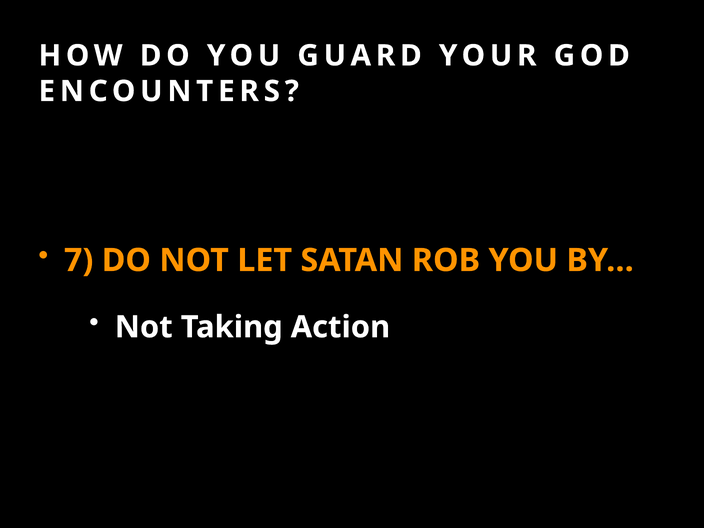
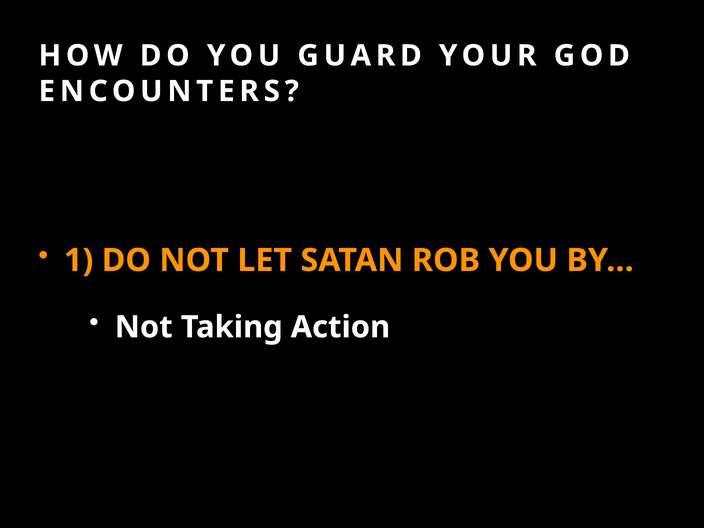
7: 7 -> 1 (79, 260)
